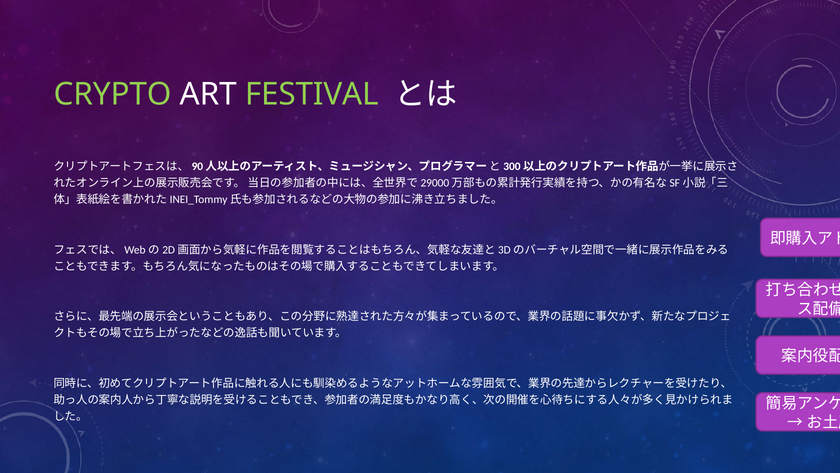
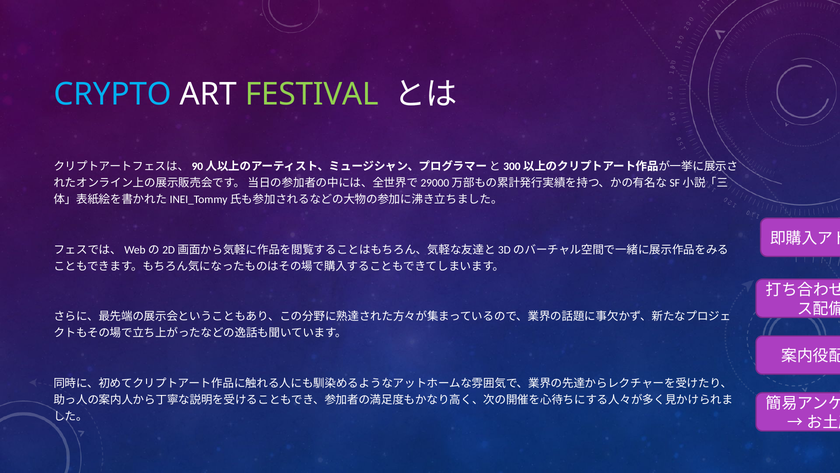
CRYPTO colour: light green -> light blue (113, 94)
